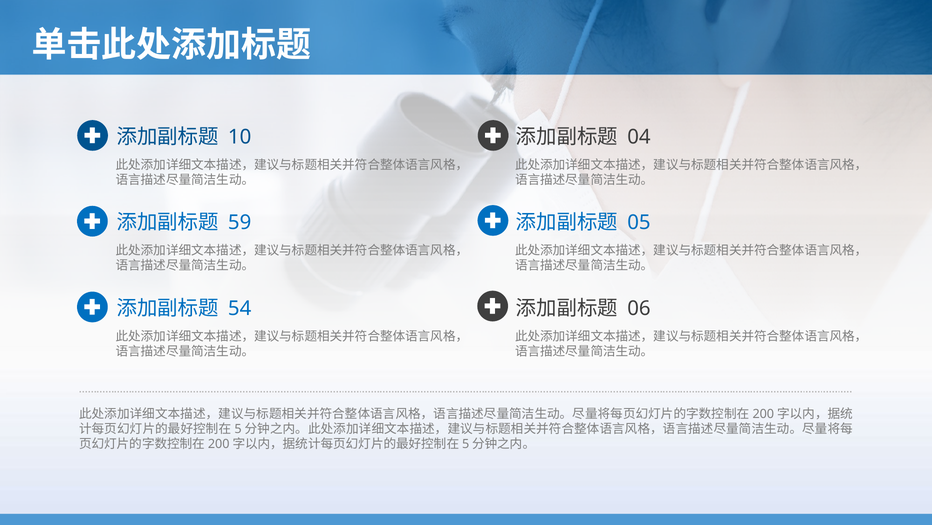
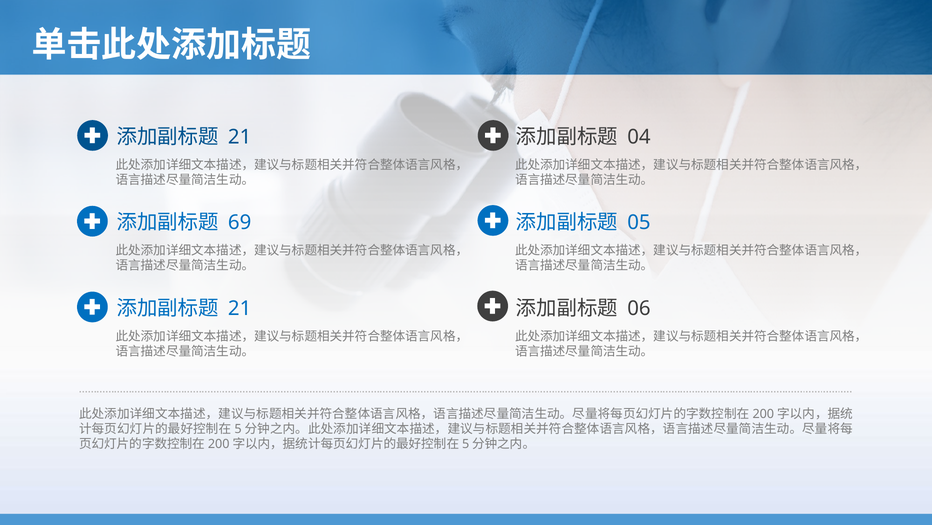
10: 10 -> 21 (240, 137)
59: 59 -> 69 (240, 222)
54: 54 -> 21 (240, 308)
